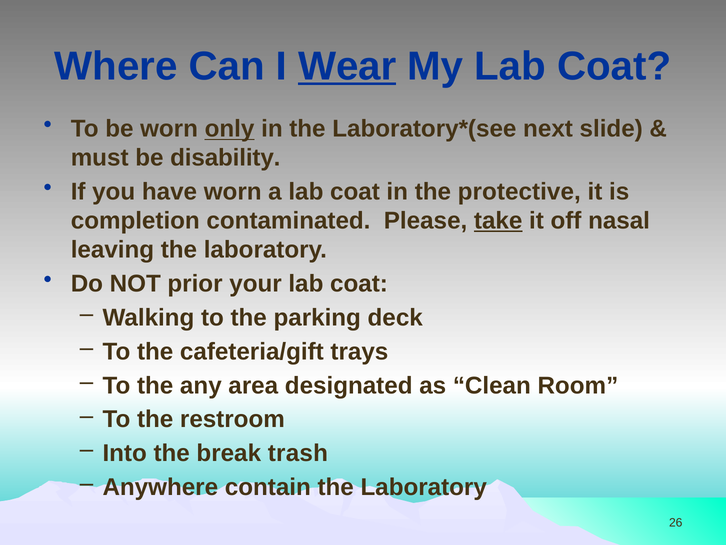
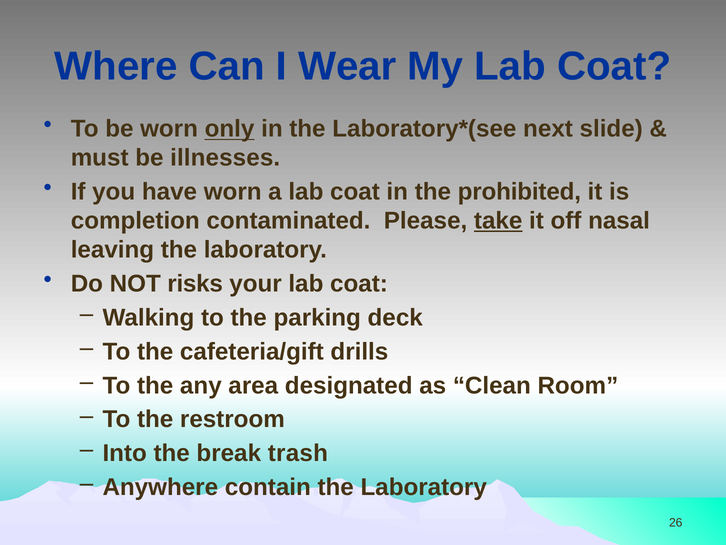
Wear underline: present -> none (347, 66)
disability: disability -> illnesses (225, 158)
protective: protective -> prohibited (519, 192)
prior: prior -> risks (195, 284)
trays: trays -> drills (359, 351)
